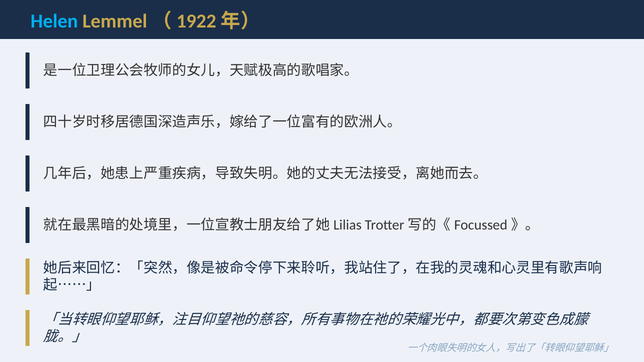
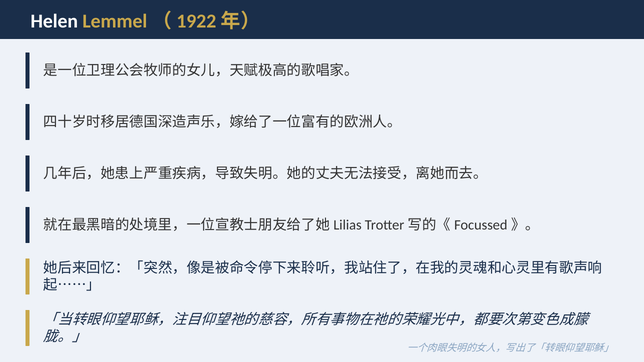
Helen colour: light blue -> white (54, 21)
